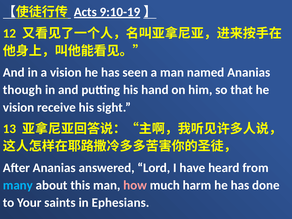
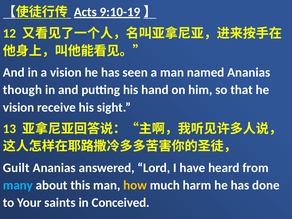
After: After -> Guilt (16, 168)
how colour: pink -> yellow (135, 185)
Ephesians: Ephesians -> Conceived (121, 203)
